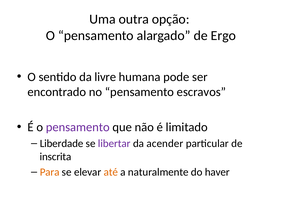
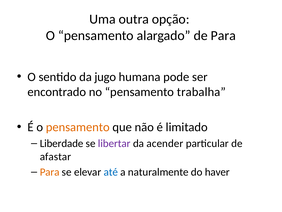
de Ergo: Ergo -> Para (223, 36)
livre: livre -> jugo (105, 77)
escravos: escravos -> trabalha (201, 92)
pensamento colour: purple -> orange (78, 127)
inscrita: inscrita -> afastar (55, 156)
até colour: orange -> blue (111, 172)
